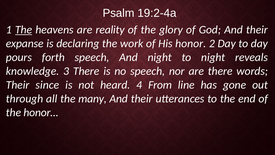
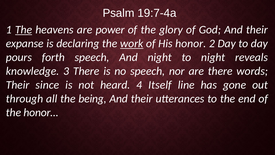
19:2-4a: 19:2-4a -> 19:7-4a (157, 13)
reality: reality -> power (110, 30)
work underline: none -> present (132, 43)
From: From -> Itself (160, 85)
many: many -> being (93, 98)
